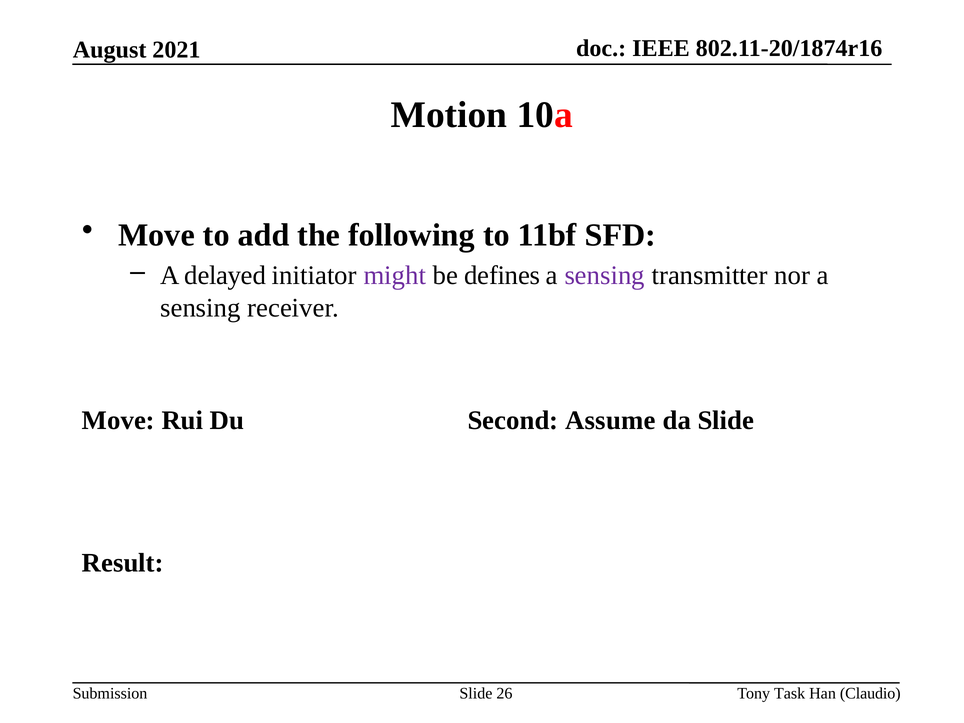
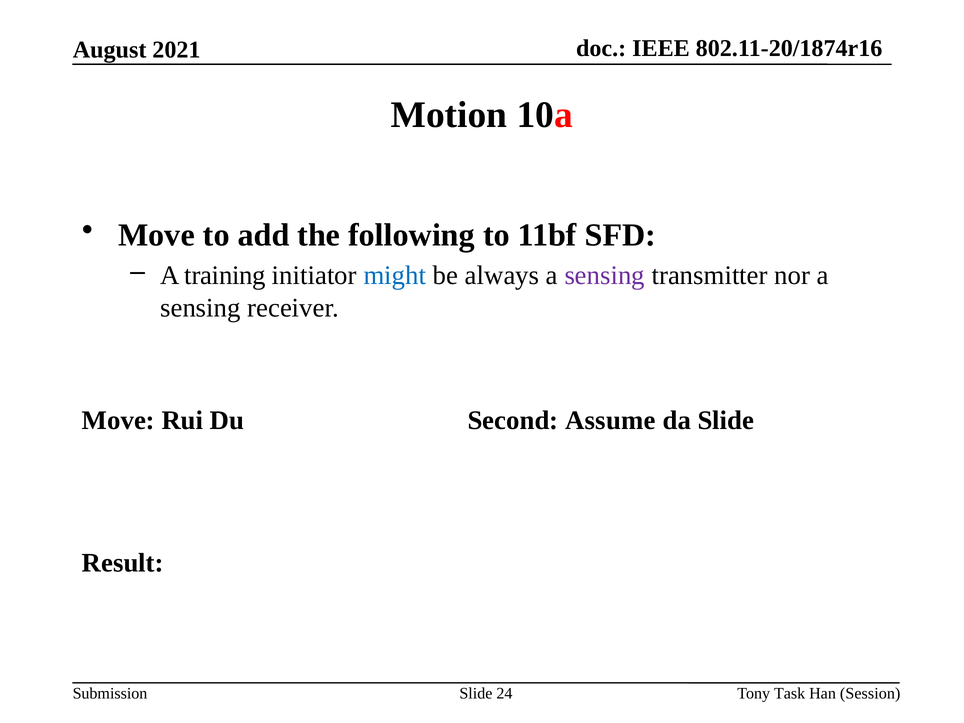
delayed: delayed -> training (225, 276)
might colour: purple -> blue (395, 276)
defines: defines -> always (502, 276)
26: 26 -> 24 (504, 693)
Claudio: Claudio -> Session (870, 693)
